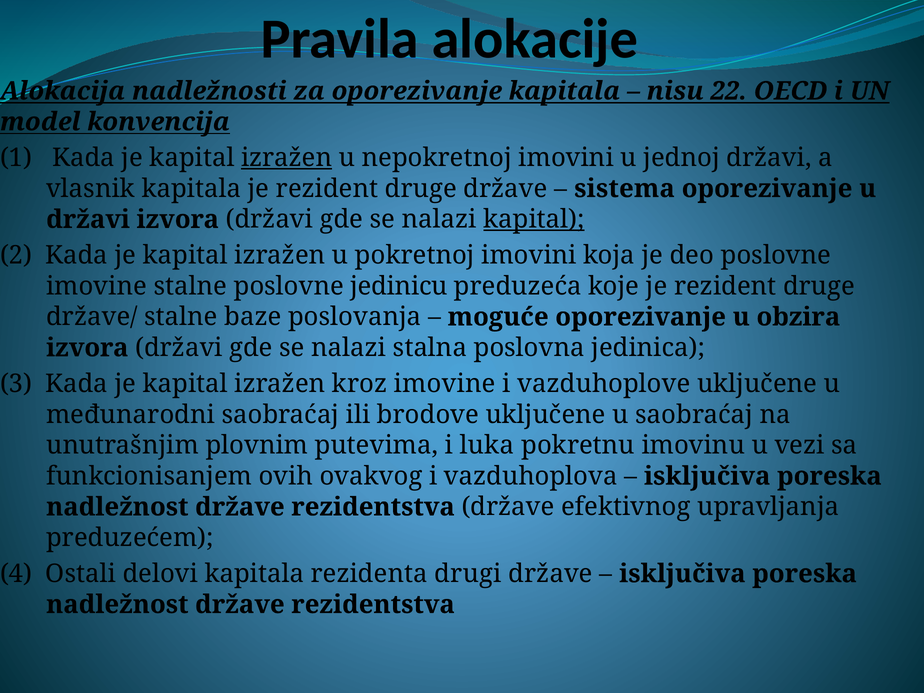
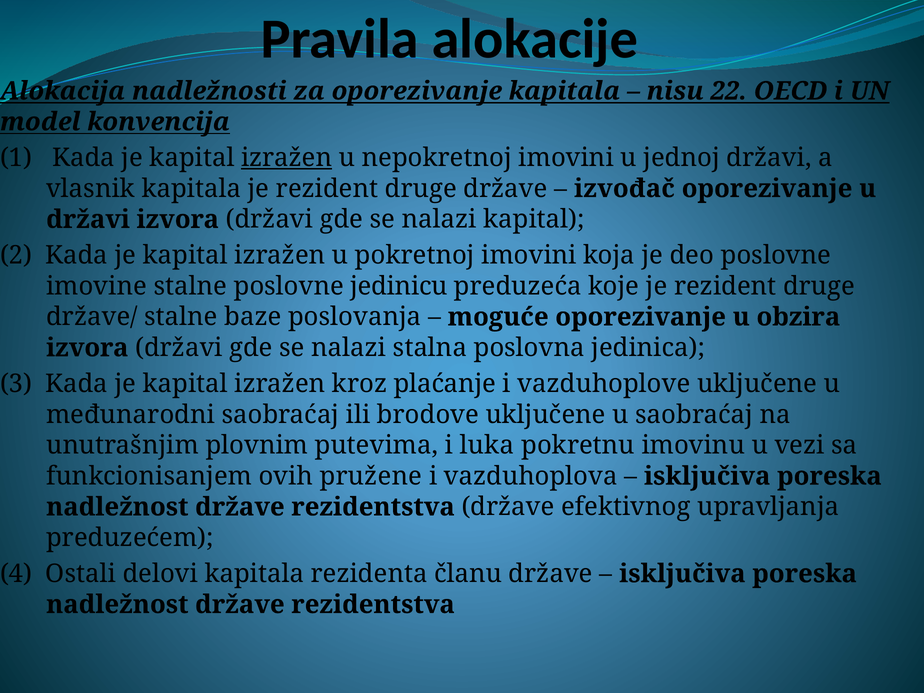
sistema: sistema -> izvođač (624, 189)
kapital underline: present -> none (534, 219)
kroz imovine: imovine -> plaćanje (445, 384)
ovakvog: ovakvog -> pružene (371, 476)
drugi: drugi -> članu (468, 574)
